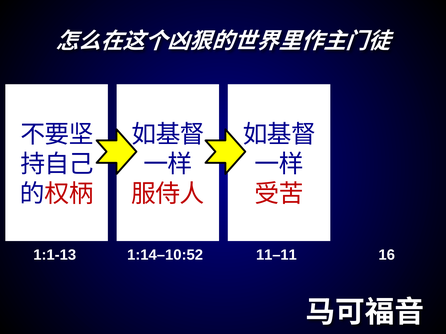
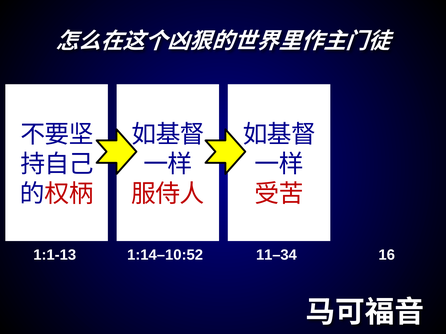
11–11: 11–11 -> 11–34 (276, 255)
